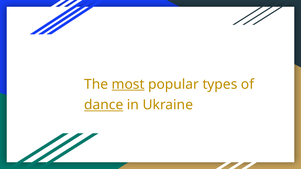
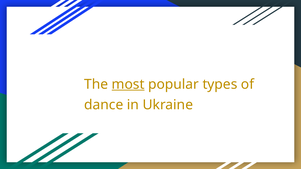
dance underline: present -> none (104, 105)
